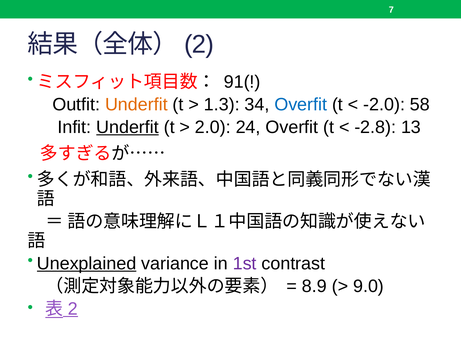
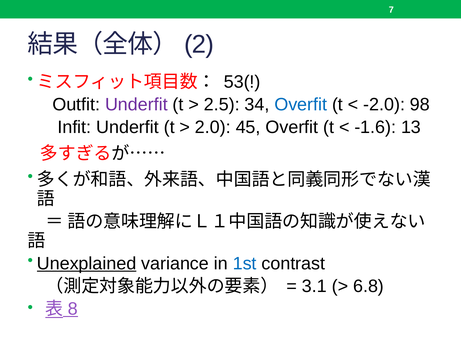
91(: 91( -> 53( (242, 82)
Underfit colour: orange -> purple (136, 105)
1.3: 1.3 -> 2.5 (222, 105)
58: 58 -> 98 (420, 105)
Underfit underline: present -> none (127, 127)
24: 24 -> 45 (248, 127)
-2.8: -2.8 -> -1.6 (375, 127)
1st colour: purple -> blue (245, 263)
8.9: 8.9 -> 3.1 (314, 286)
9.0: 9.0 -> 6.8 (369, 286)
2: 2 -> 8 (73, 309)
